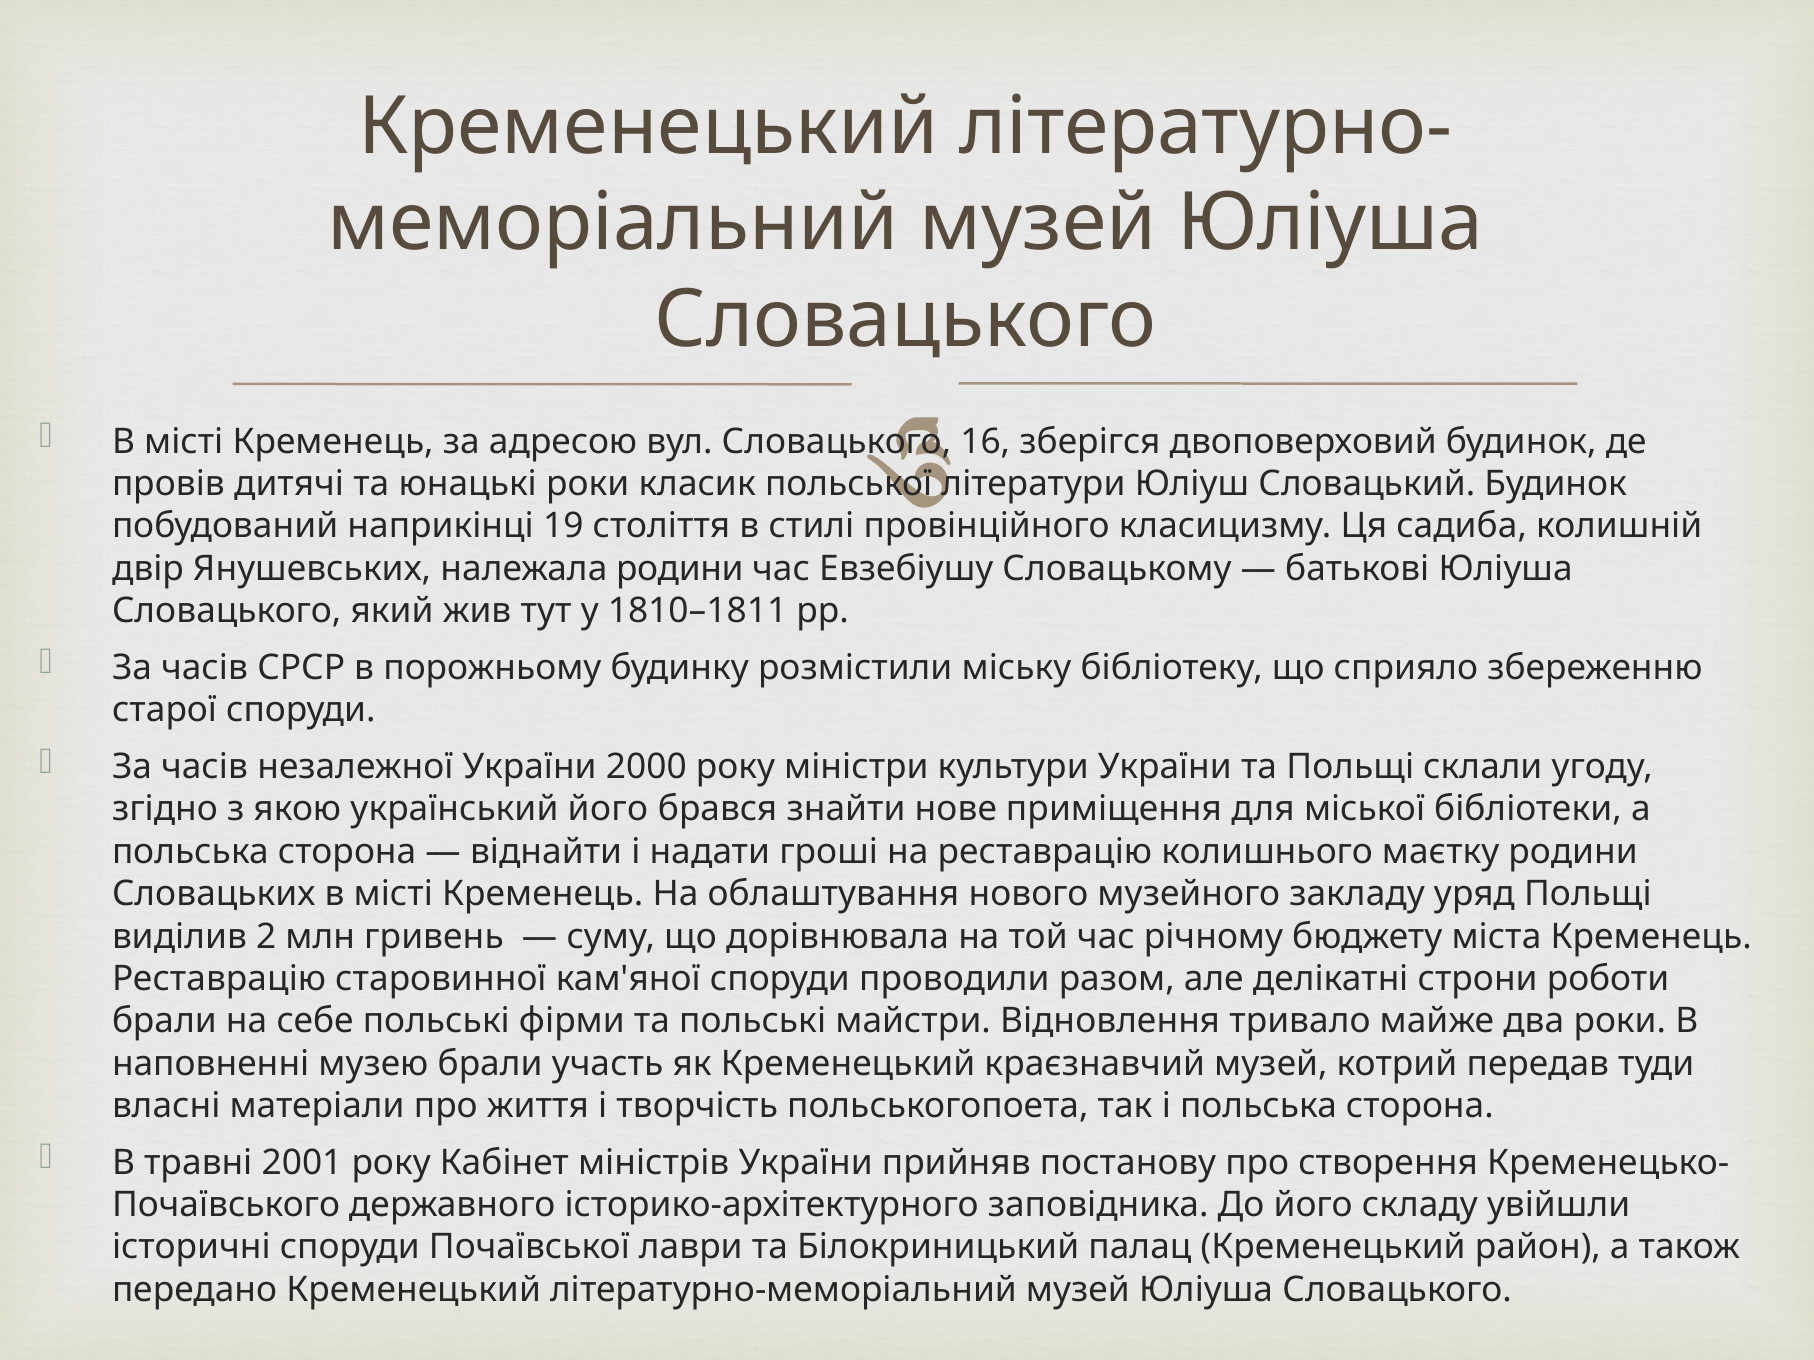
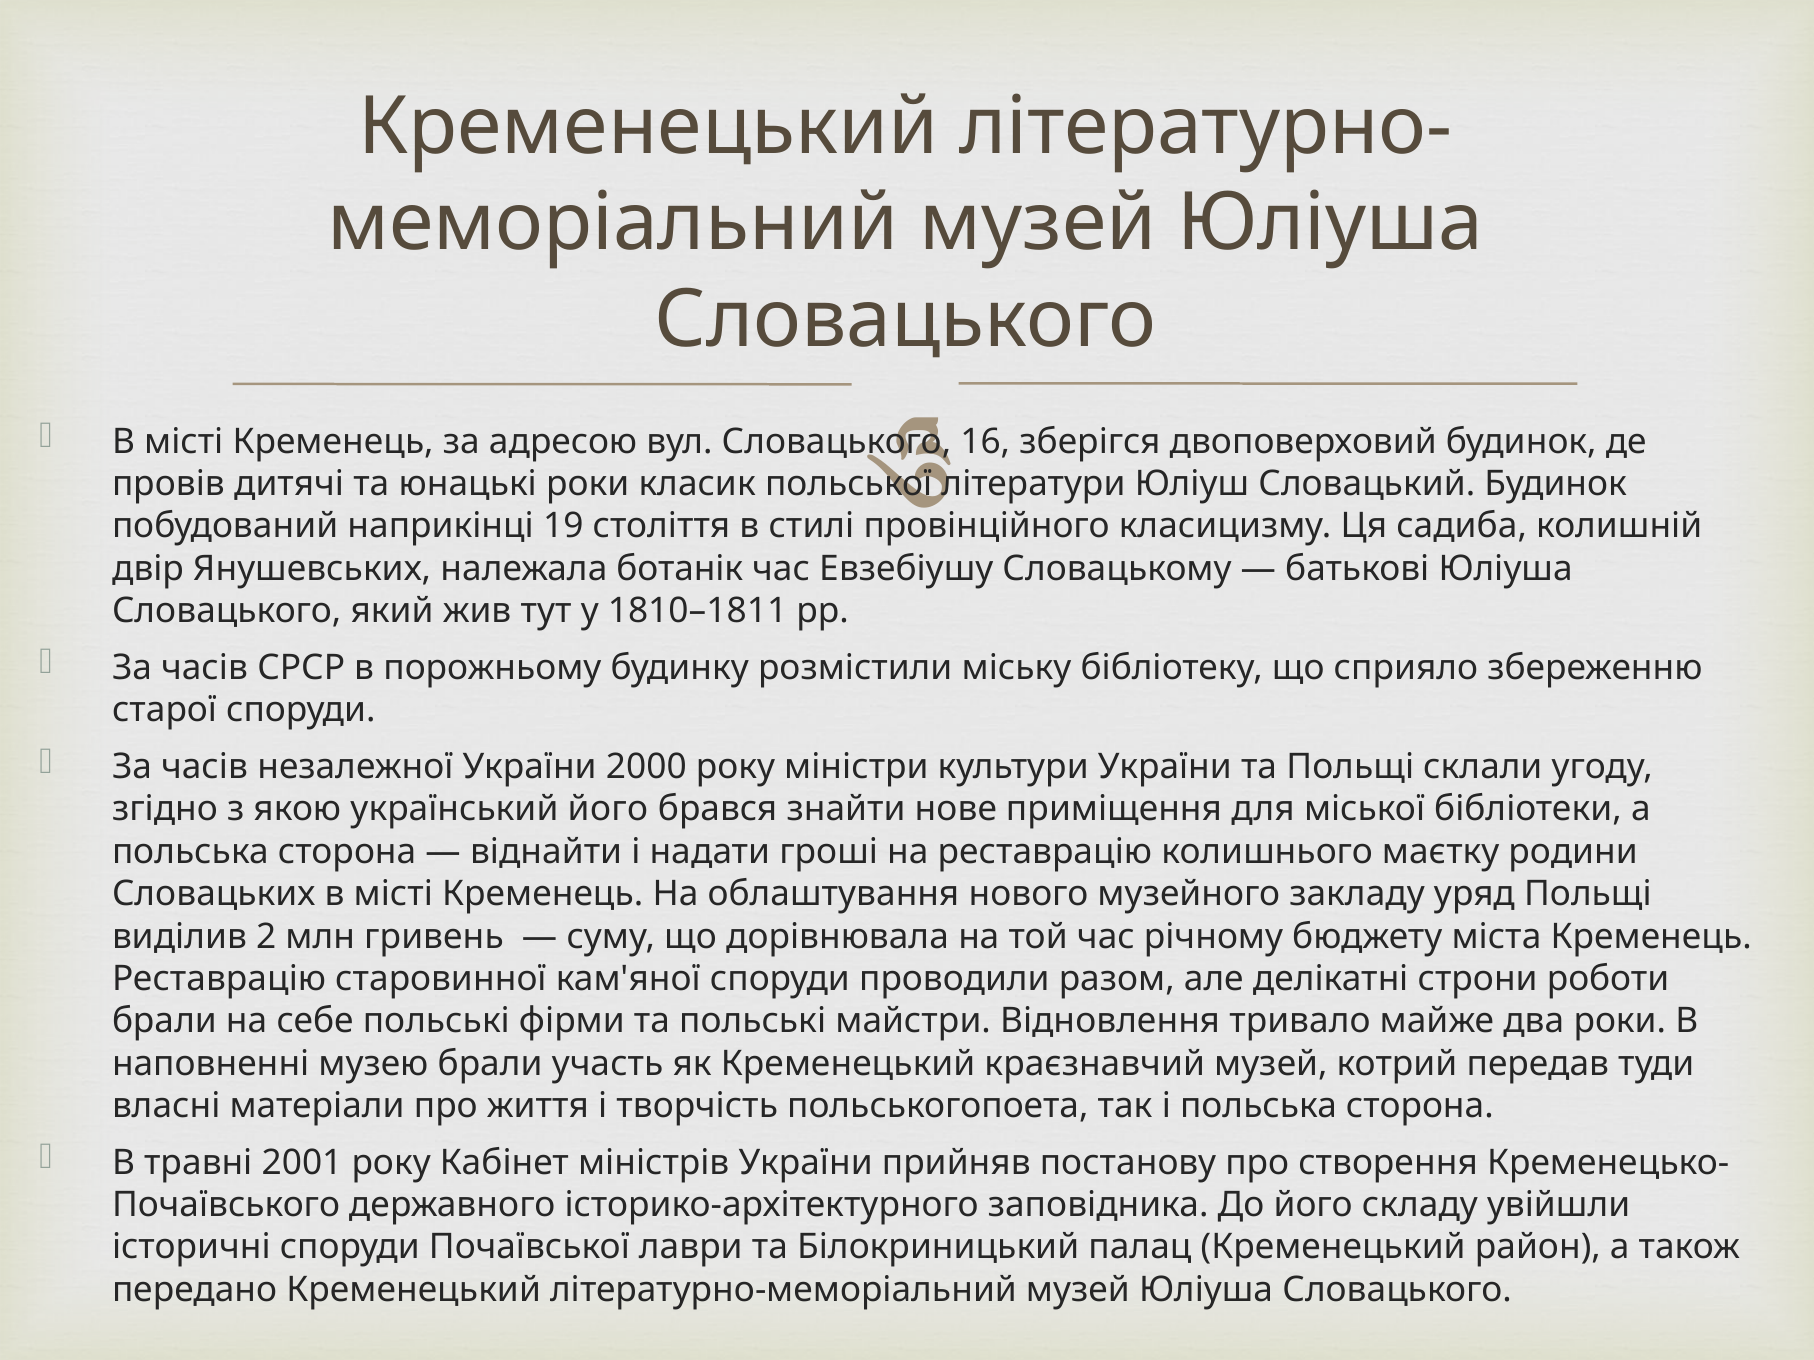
належала родини: родини -> ботанік (680, 569)
